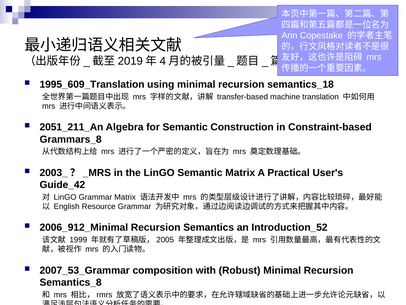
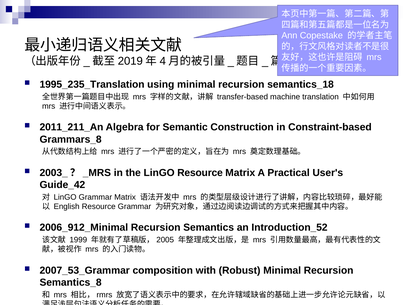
1995_609_Translation: 1995_609_Translation -> 1995_235_Translation (92, 84)
2051_211_An: 2051_211_An -> 2011_211_An (71, 127)
LinGO Semantic: Semantic -> Resource (200, 172)
